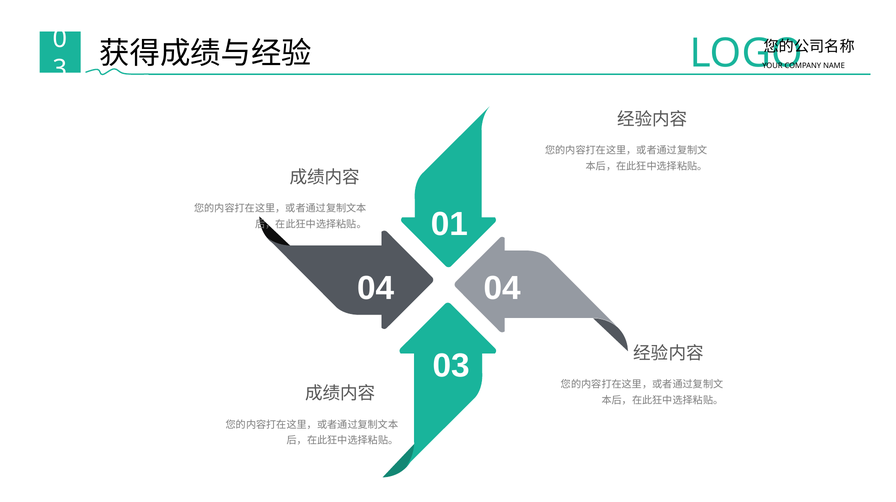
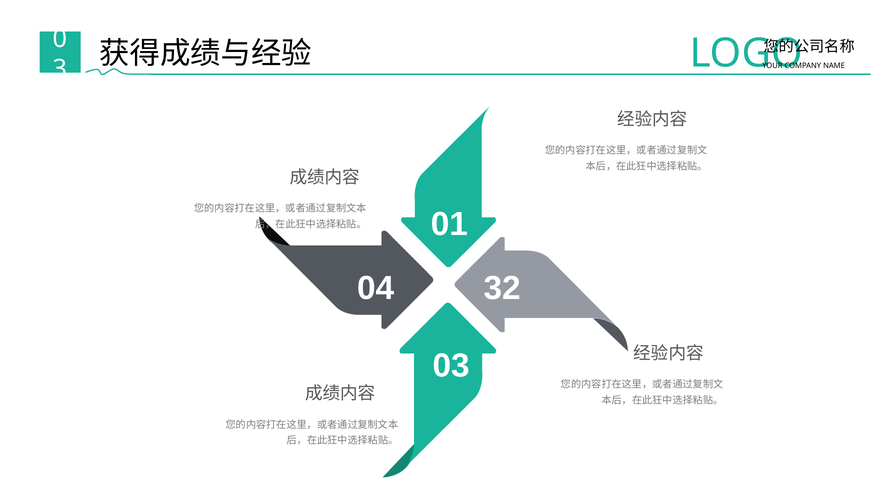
04 04: 04 -> 32 (502, 288)
